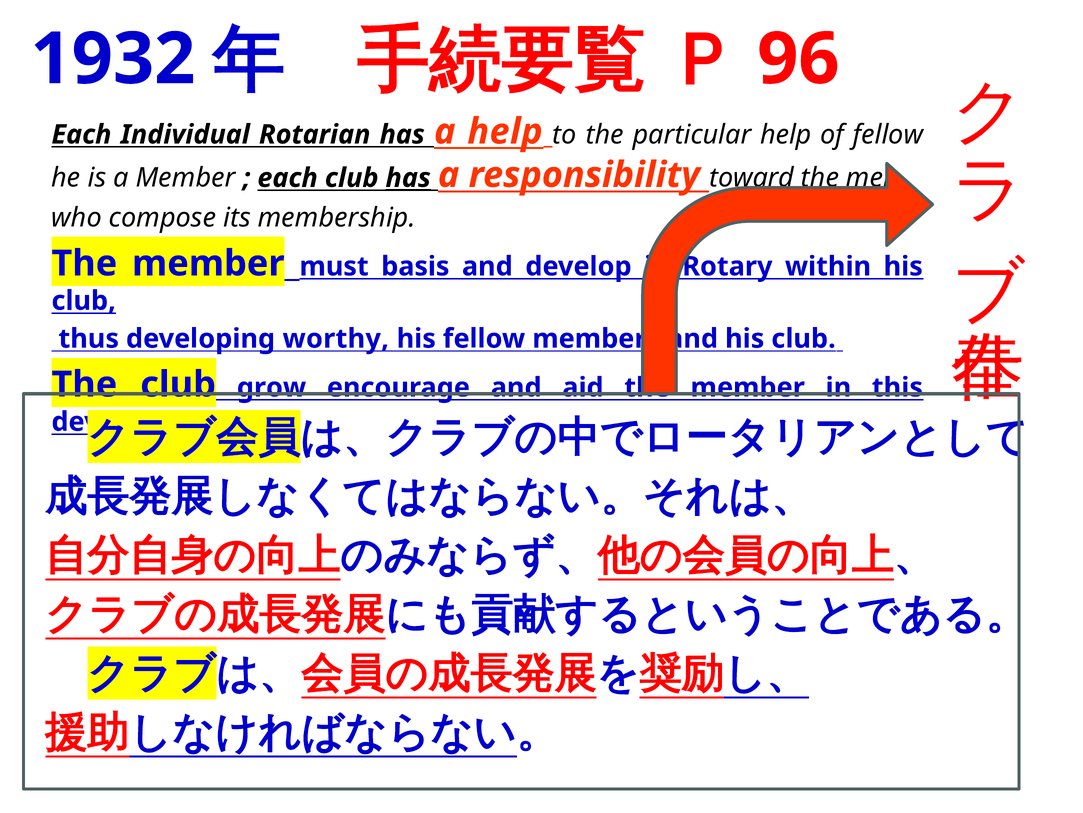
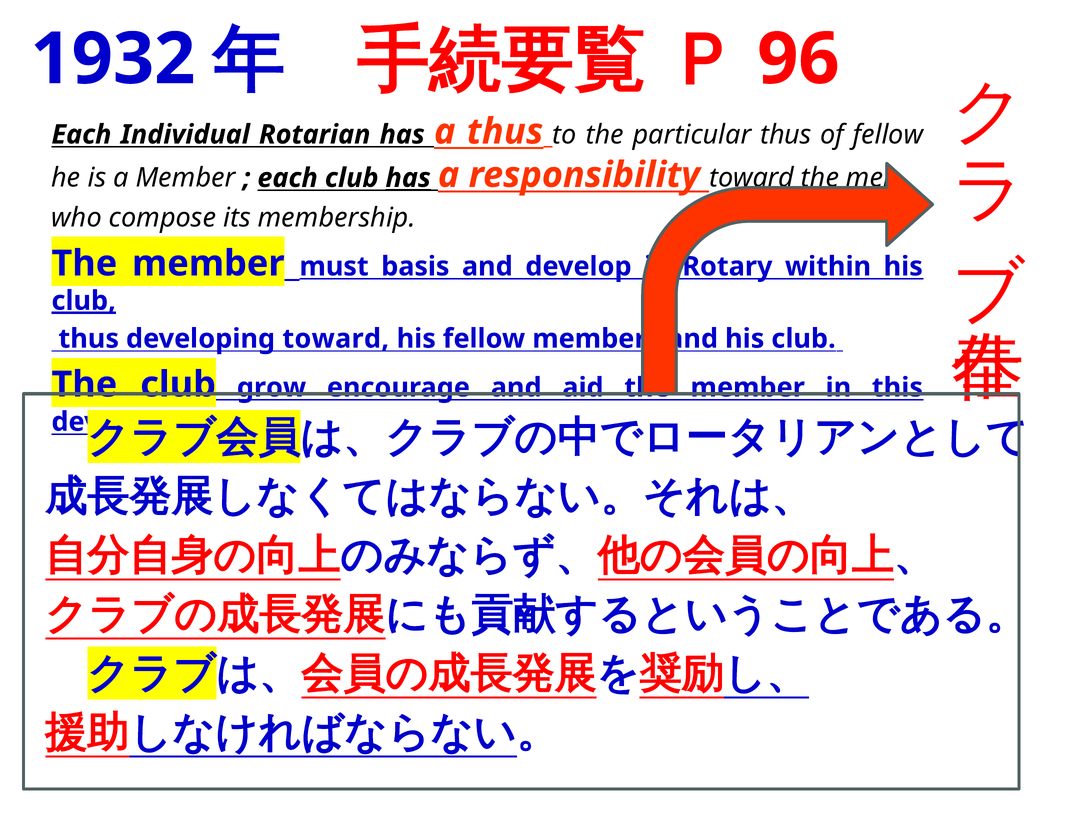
a help: help -> thus (505, 132)
particular help: help -> thus (786, 134)
club underline: none -> present (84, 301)
developing worthy: worthy -> toward (336, 338)
